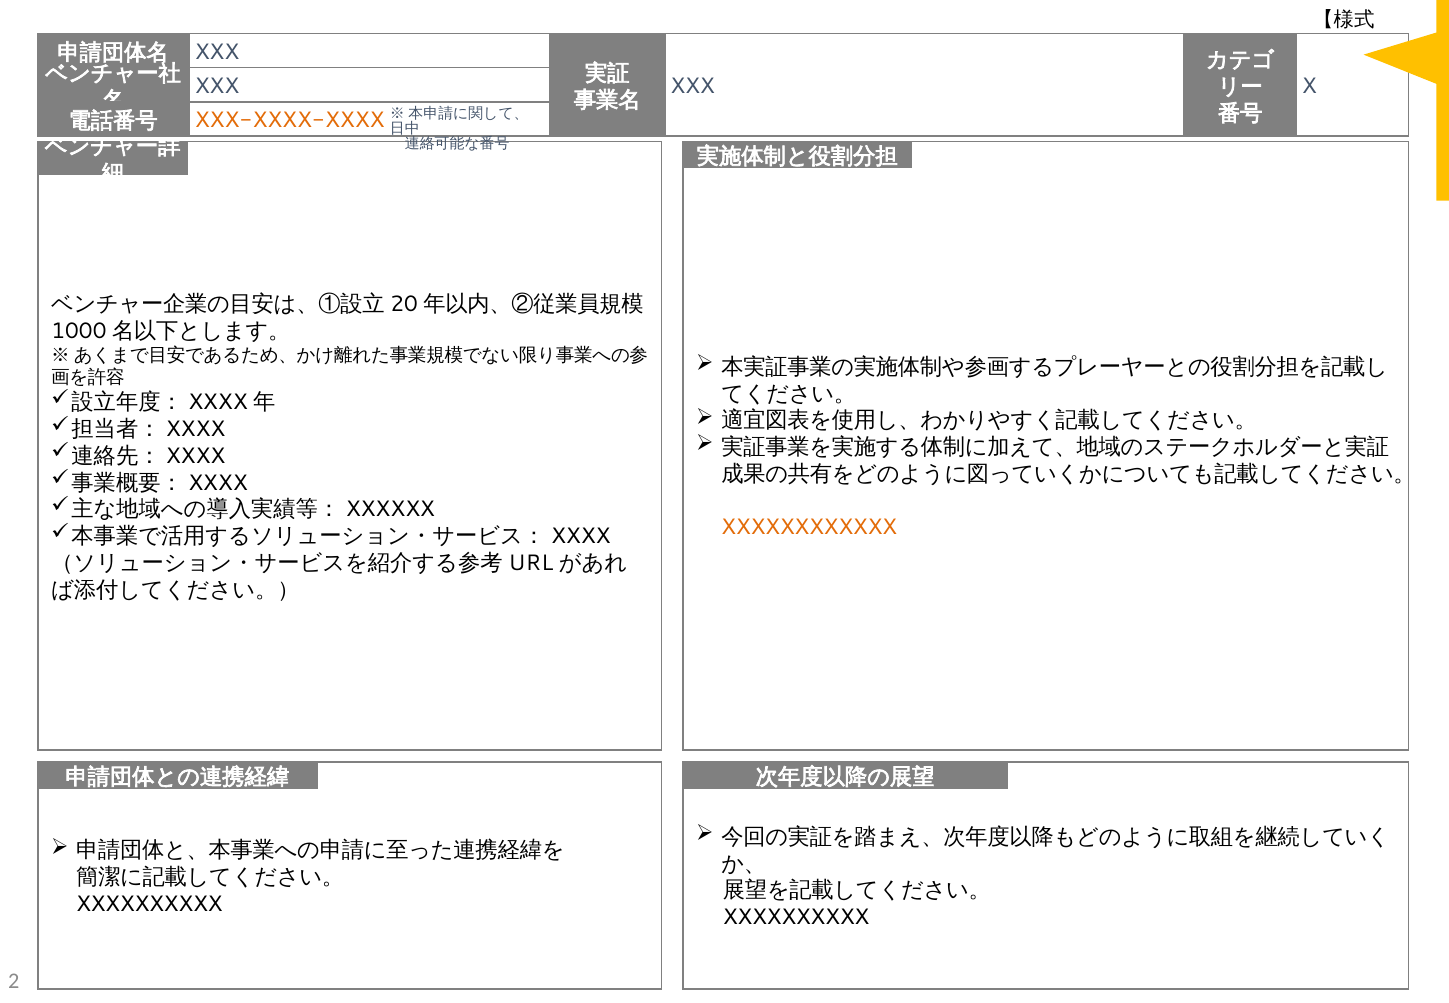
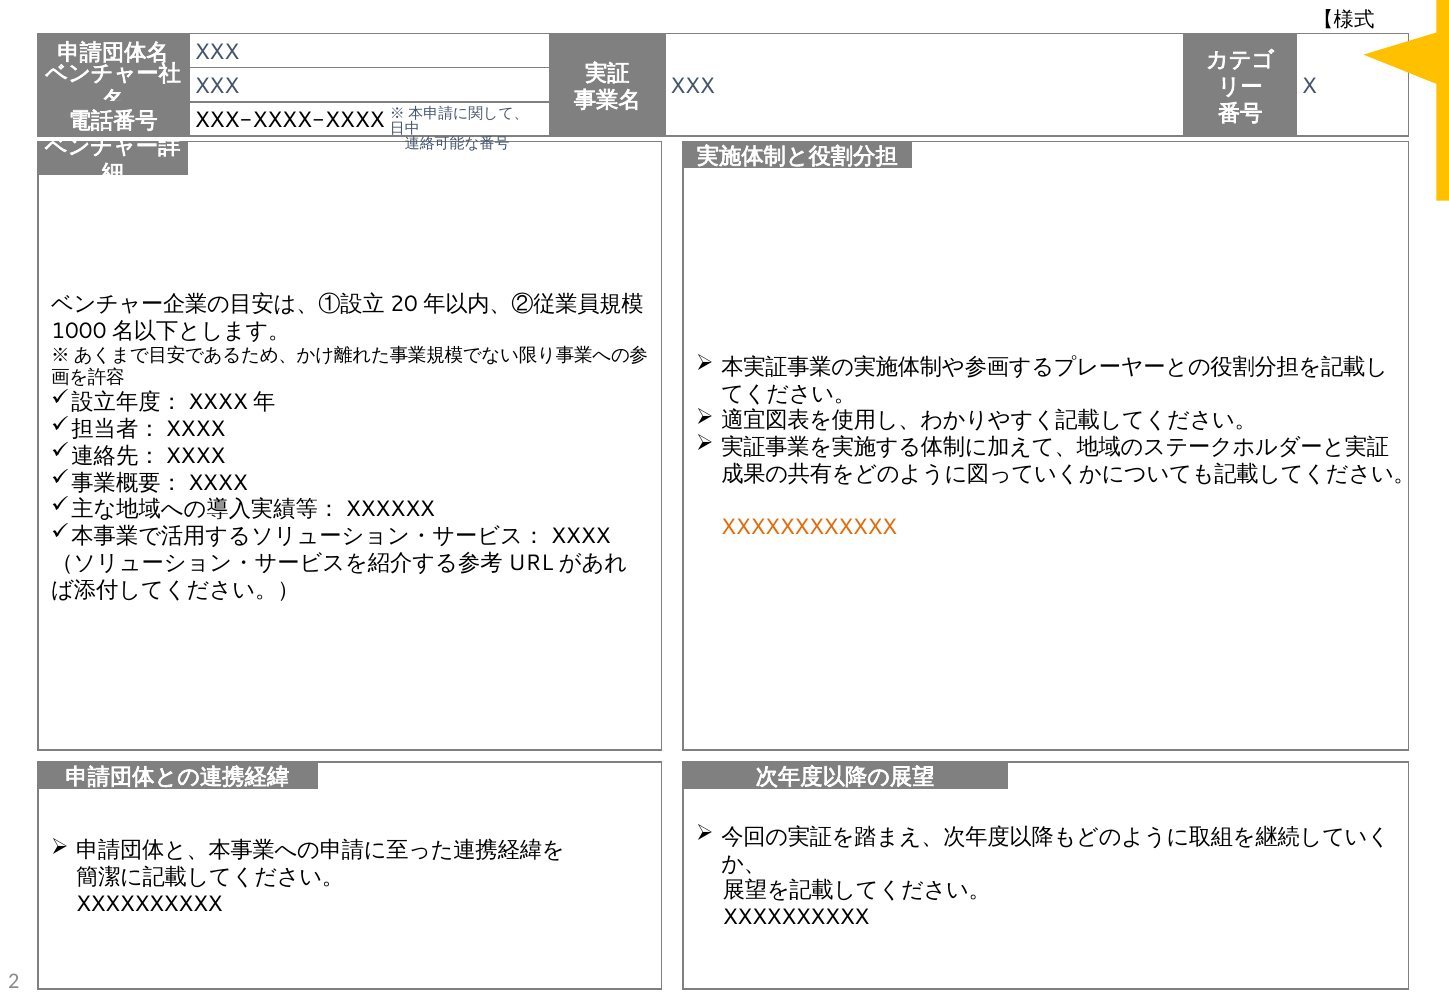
XXX-XXXX-XXXX colour: orange -> black (290, 121)
